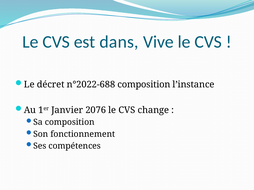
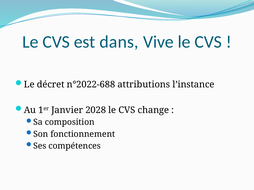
n°2022-688 composition: composition -> attributions (144, 85)
2076: 2076 -> 2028 (96, 110)
